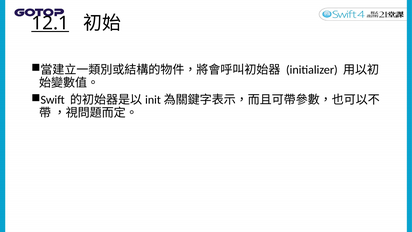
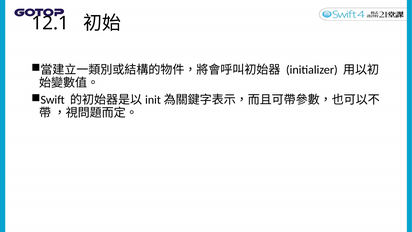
12.1 underline: present -> none (50, 23)
